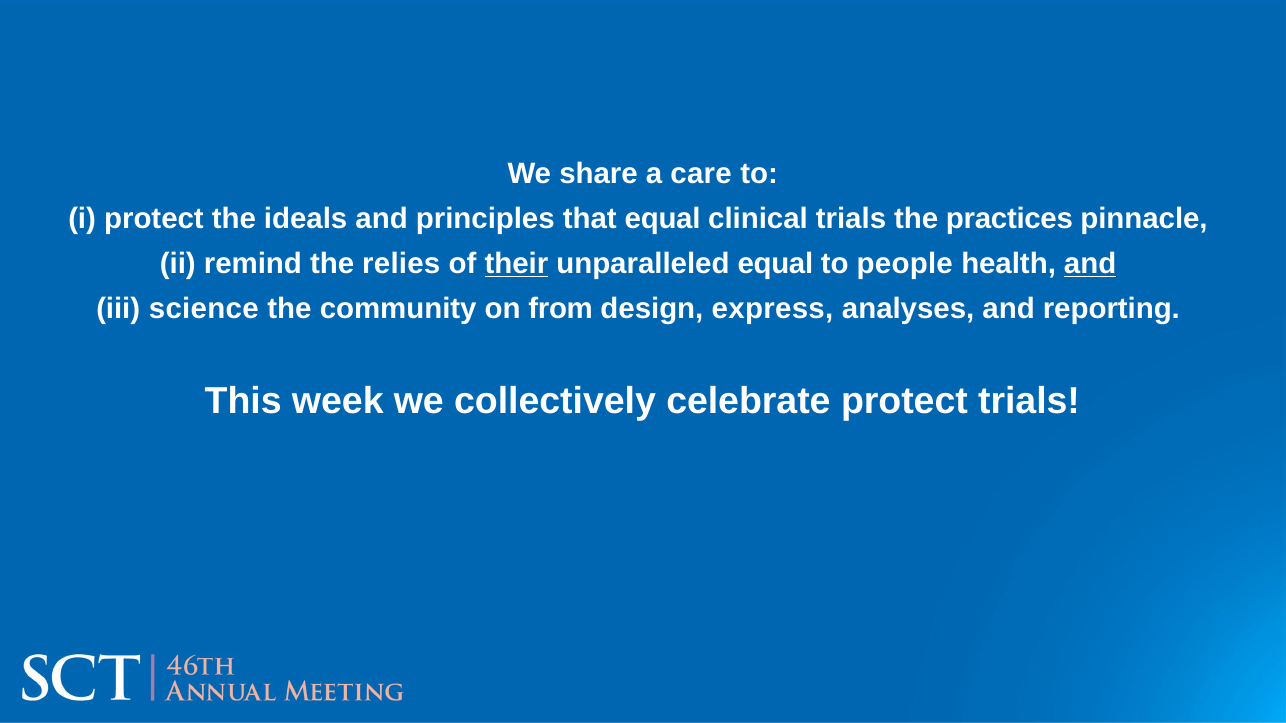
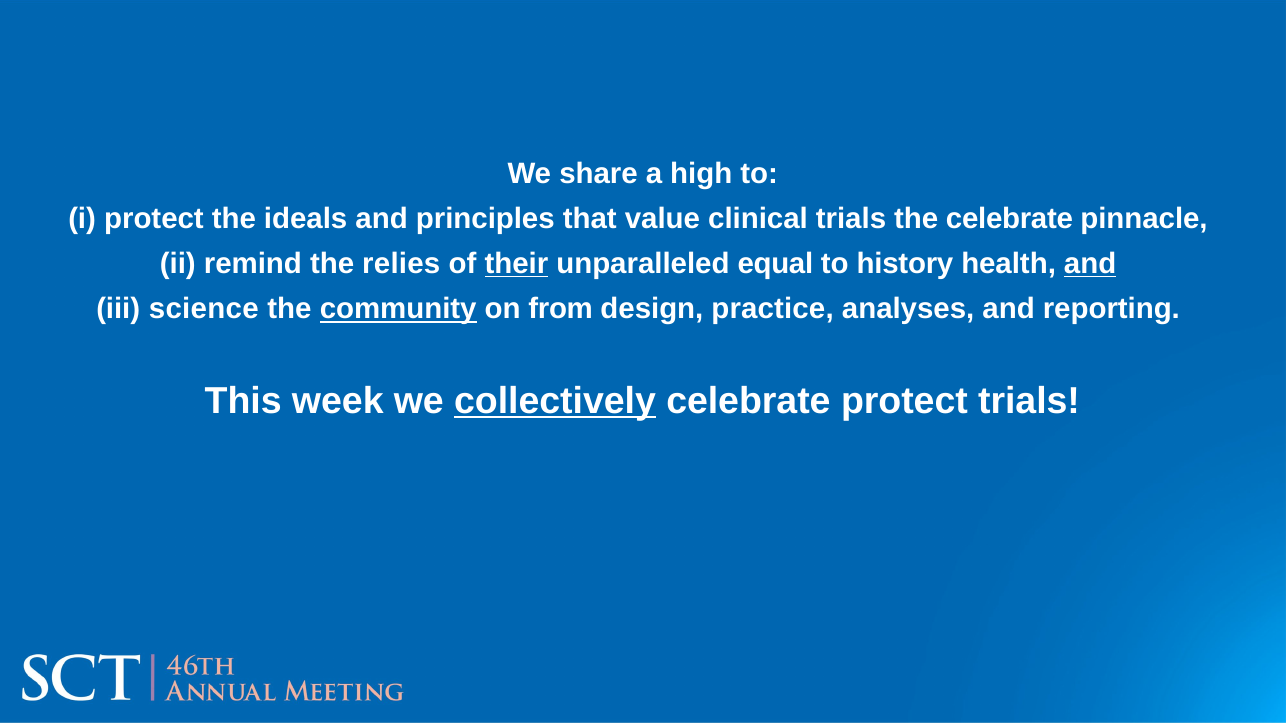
care: care -> high (701, 174)
that equal: equal -> value (662, 219)
the practices: practices -> celebrate (1009, 219)
people: people -> history (905, 264)
community underline: none -> present (398, 309)
express: express -> practice (773, 309)
collectively underline: none -> present (555, 401)
